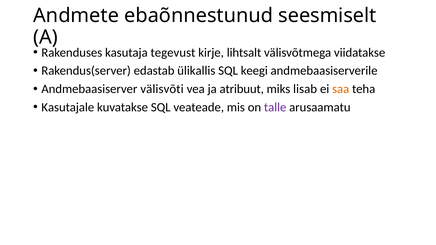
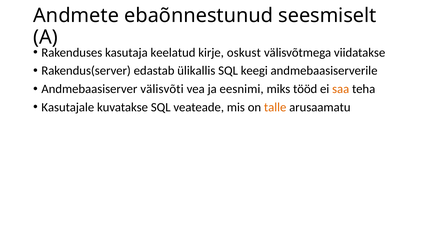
tegevust: tegevust -> keelatud (173, 53)
lihtsalt: lihtsalt -> oskust (244, 53)
atribuut: atribuut -> eesnimi (242, 89)
lisab: lisab -> tööd (305, 89)
talle colour: purple -> orange (275, 107)
